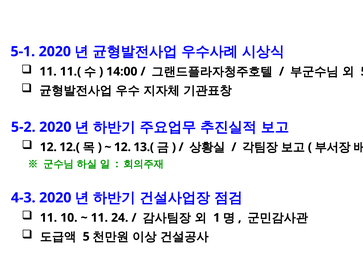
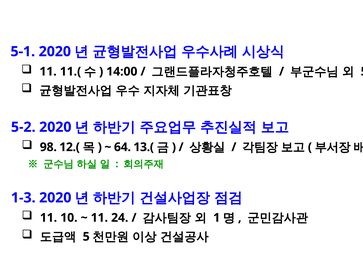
12: 12 -> 98 (48, 147)
12: 12 -> 64 (122, 147)
4-3: 4-3 -> 1-3 (23, 197)
